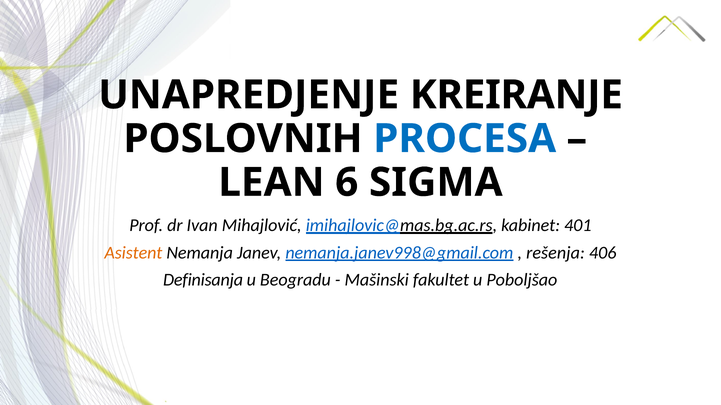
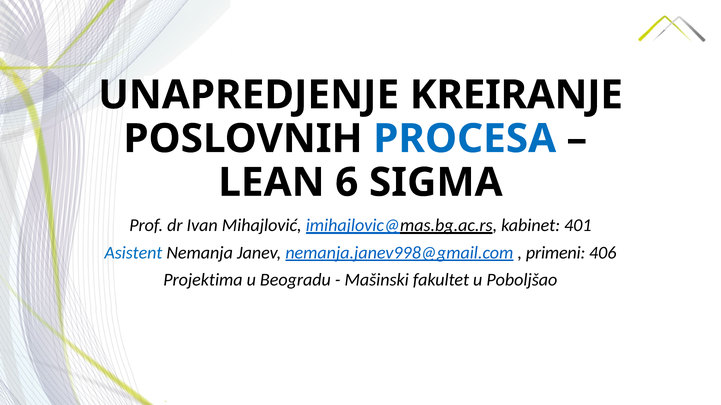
Asistent colour: orange -> blue (133, 253)
rešenja: rešenja -> primeni (556, 253)
Definisanja: Definisanja -> Projektima (203, 280)
